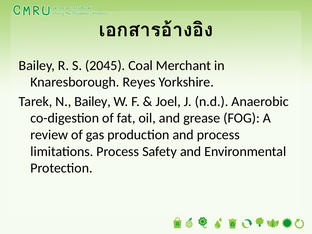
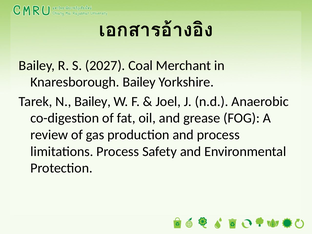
2045: 2045 -> 2027 (105, 65)
Knaresborough Reyes: Reyes -> Bailey (139, 82)
